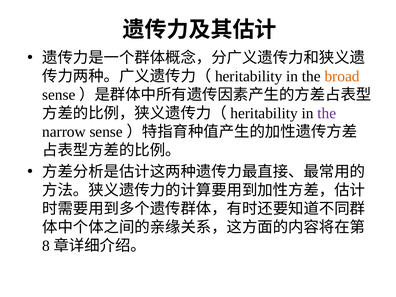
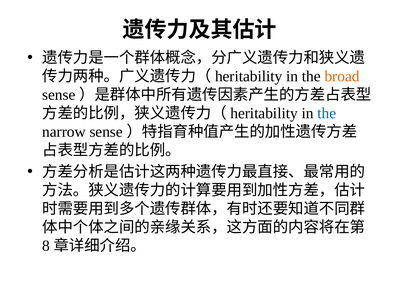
the colour: purple -> blue (327, 113)
